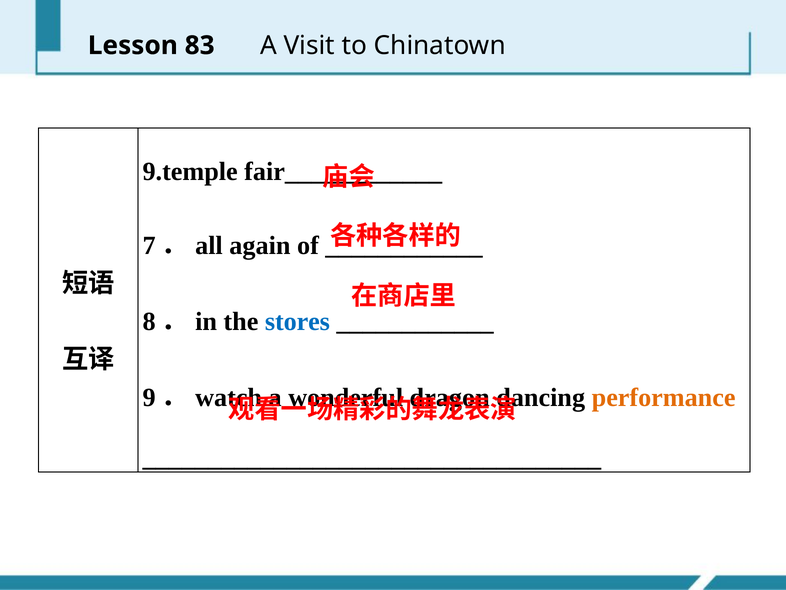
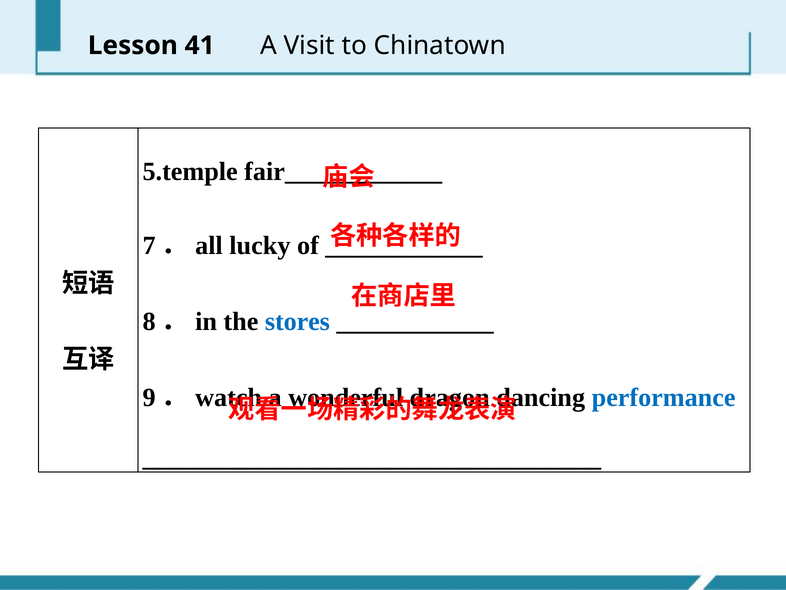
83: 83 -> 41 (200, 45)
9.temple: 9.temple -> 5.temple (190, 171)
again: again -> lucky (260, 245)
performance colour: orange -> blue (664, 397)
